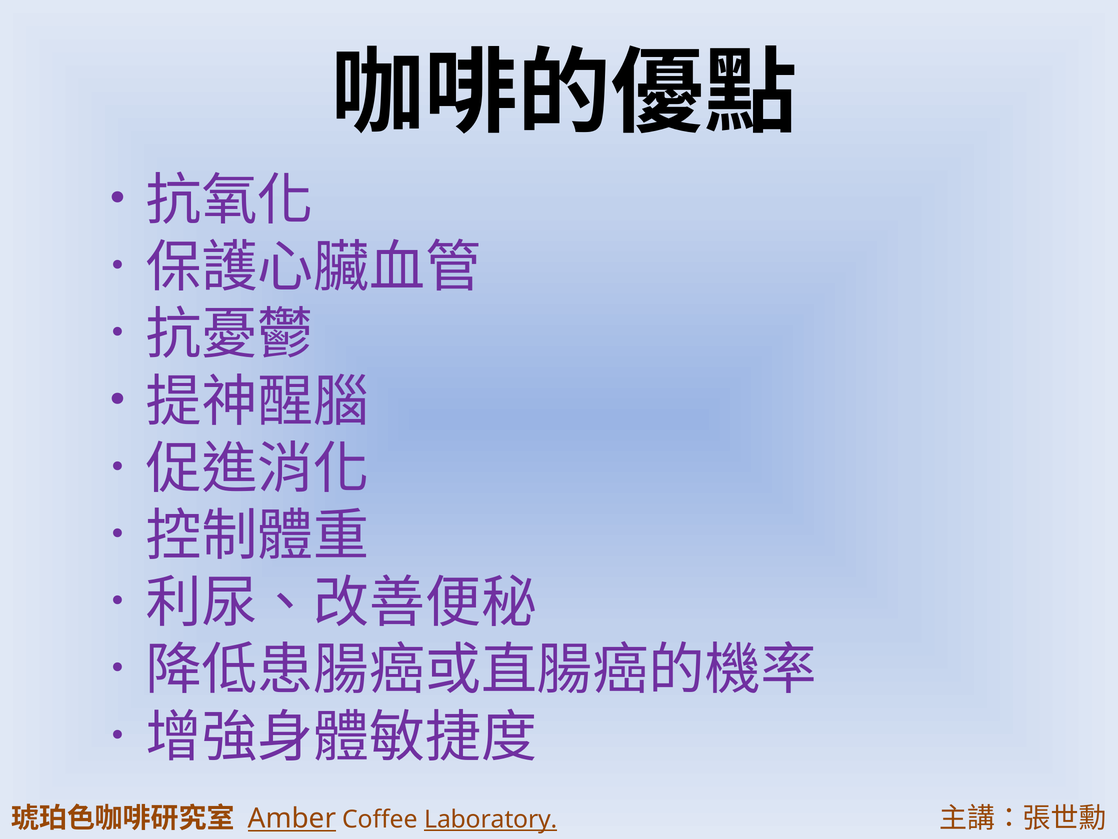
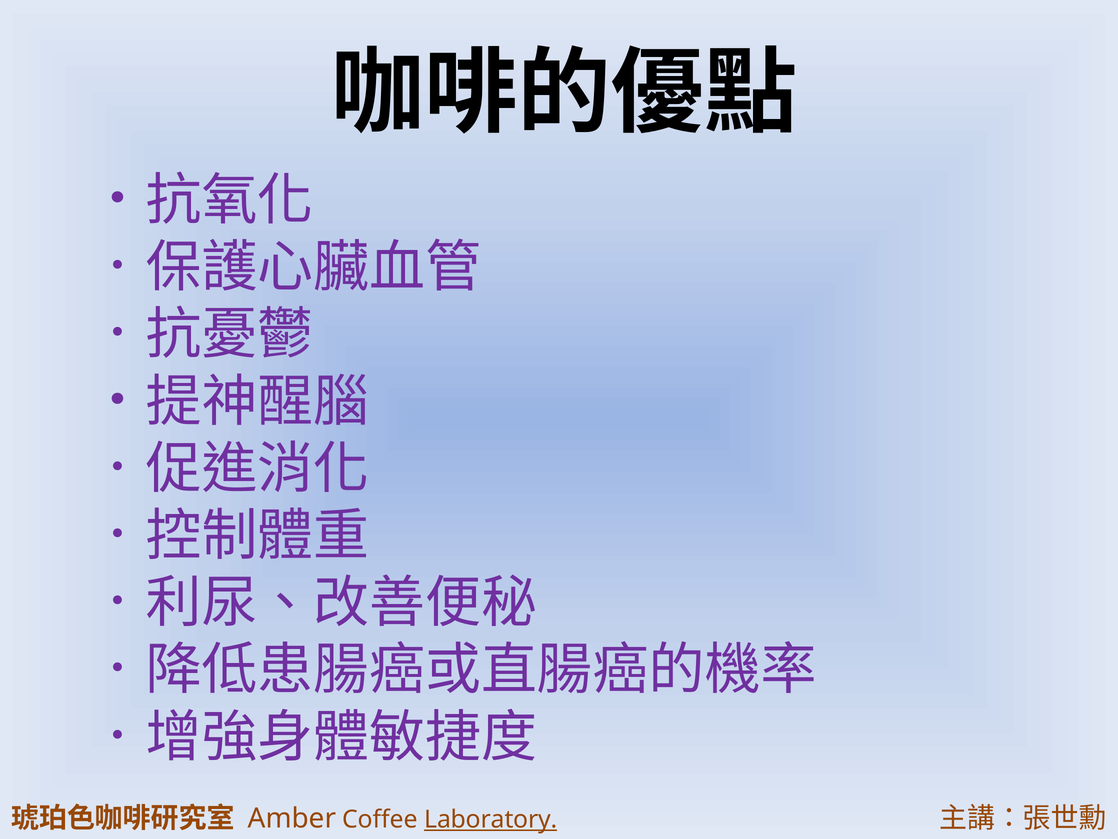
Amber underline: present -> none (292, 818)
